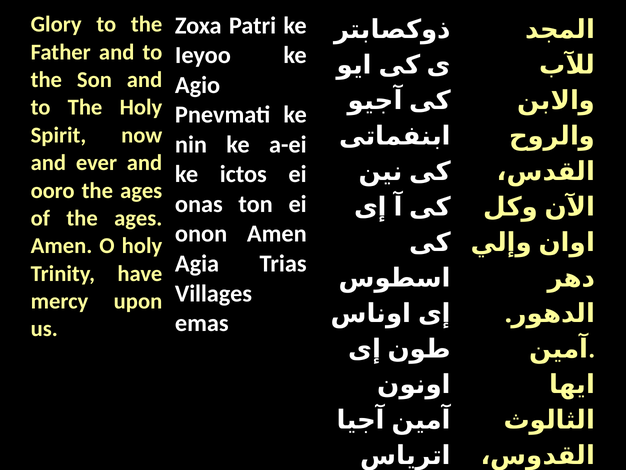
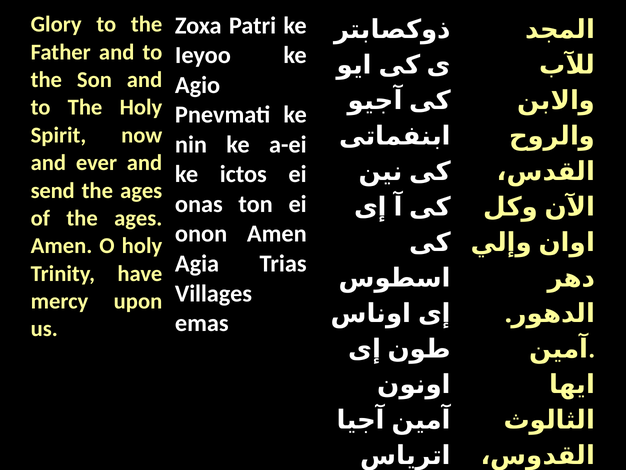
ooro: ooro -> send (53, 190)
